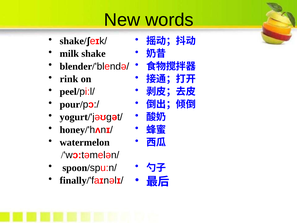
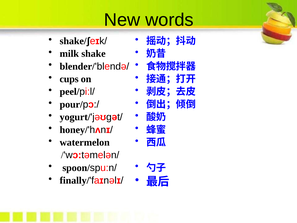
rink: rink -> cups (69, 79)
